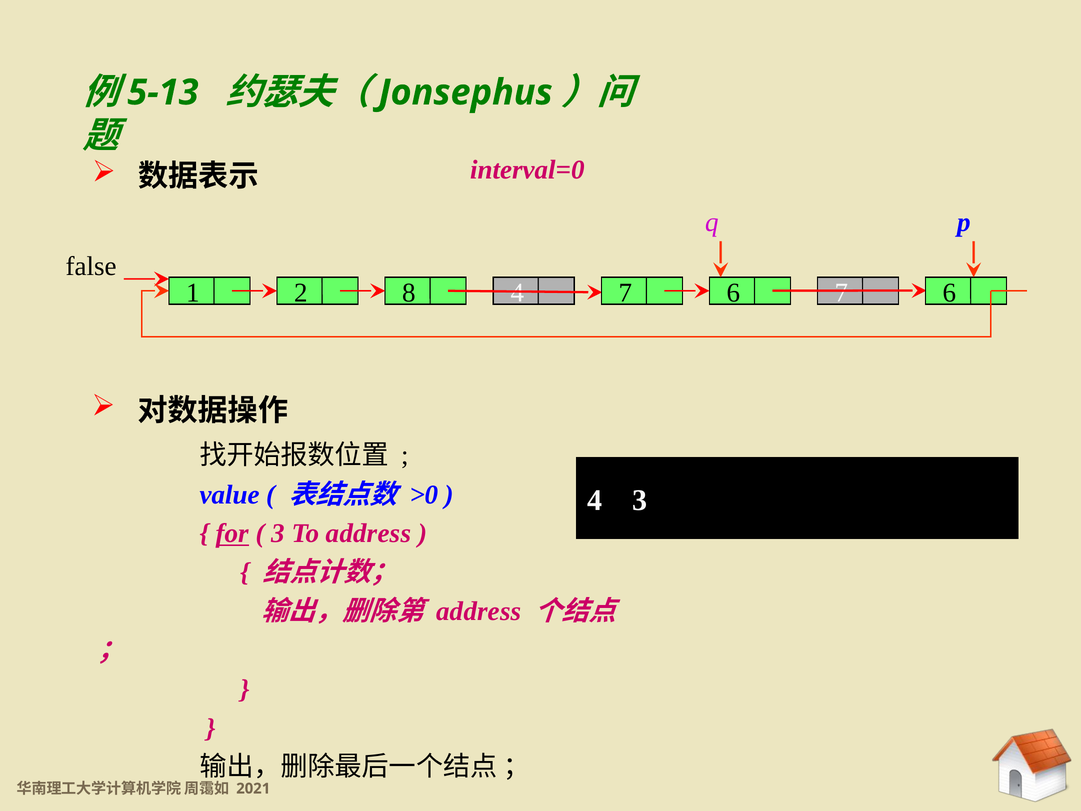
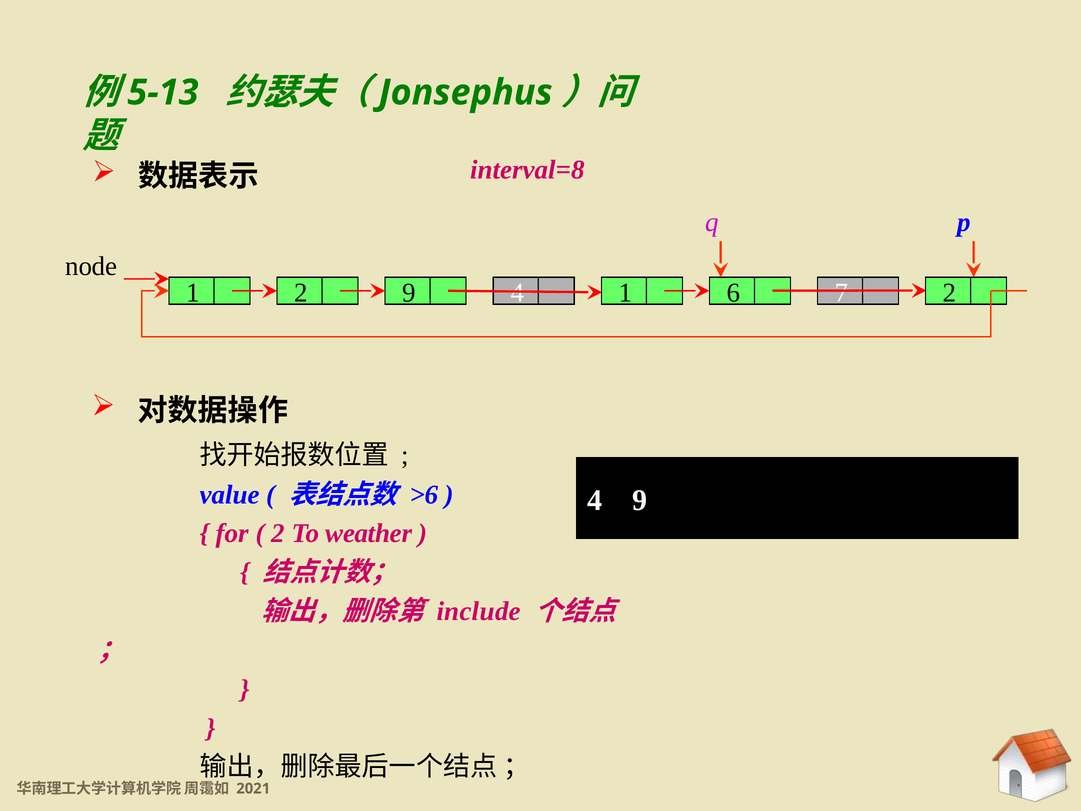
interval=0: interval=0 -> interval=8 (528, 170)
false: false -> node (91, 266)
2 8: 8 -> 9 (409, 293)
4 7: 7 -> 1 (625, 293)
6 7 6: 6 -> 2 (950, 293)
>0: >0 -> >6 (424, 494)
4 3: 3 -> 9 (640, 500)
for underline: present -> none (232, 533)
3: 3 -> 2 (278, 533)
To address: address -> weather (369, 533)
address: address -> include (479, 611)
